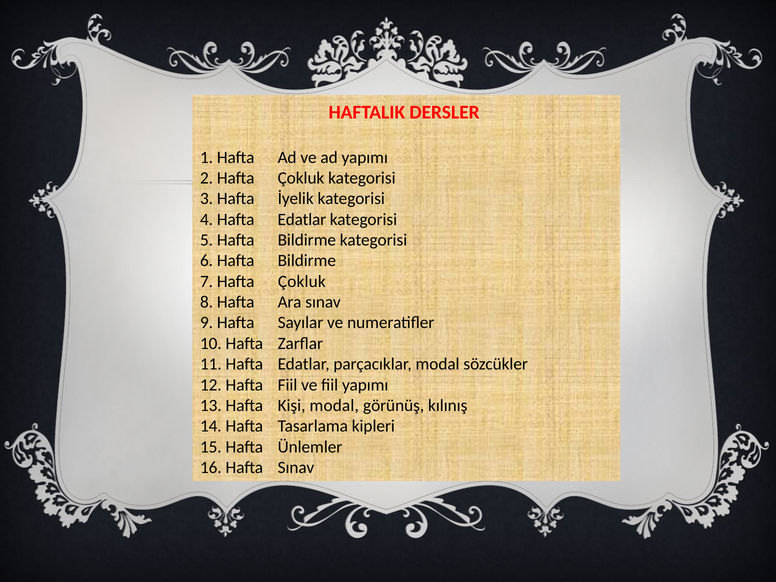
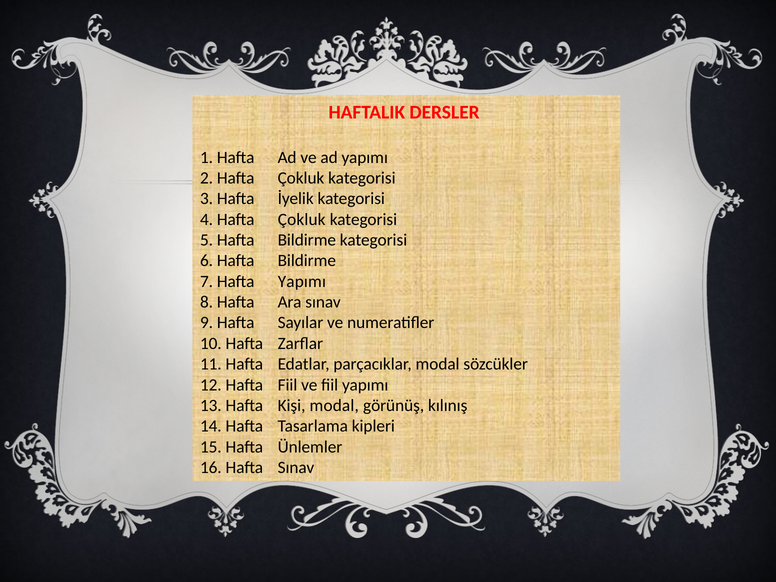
4 Hafta Edatlar: Edatlar -> Çokluk (302, 219)
7 Hafta Çokluk: Çokluk -> Yapımı (302, 281)
